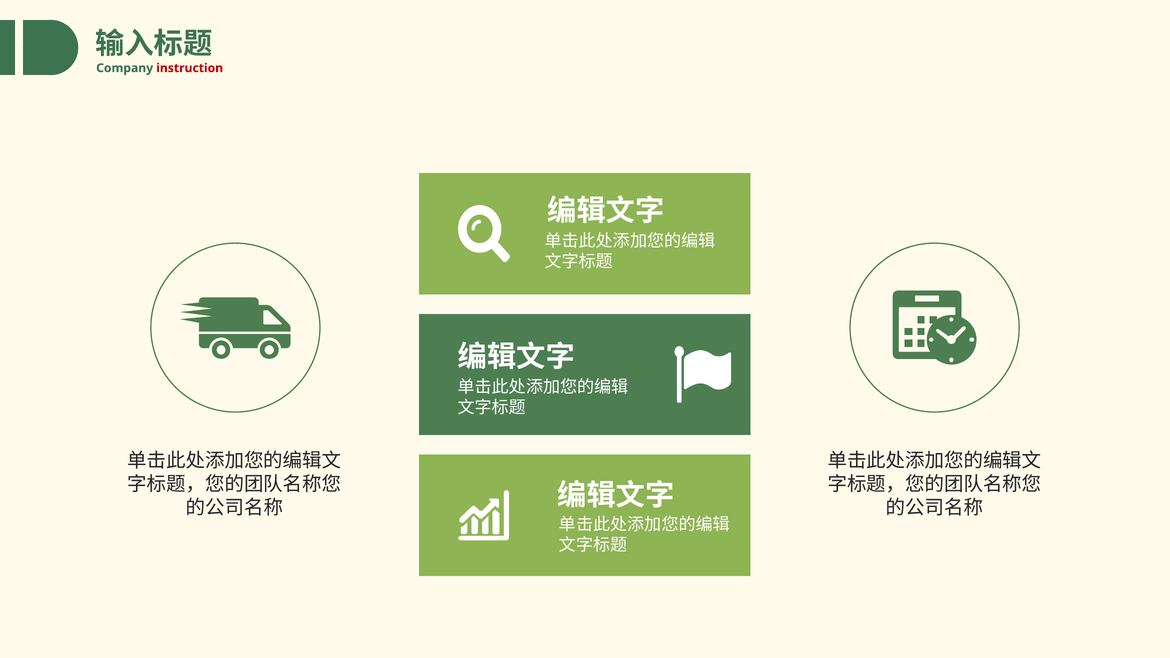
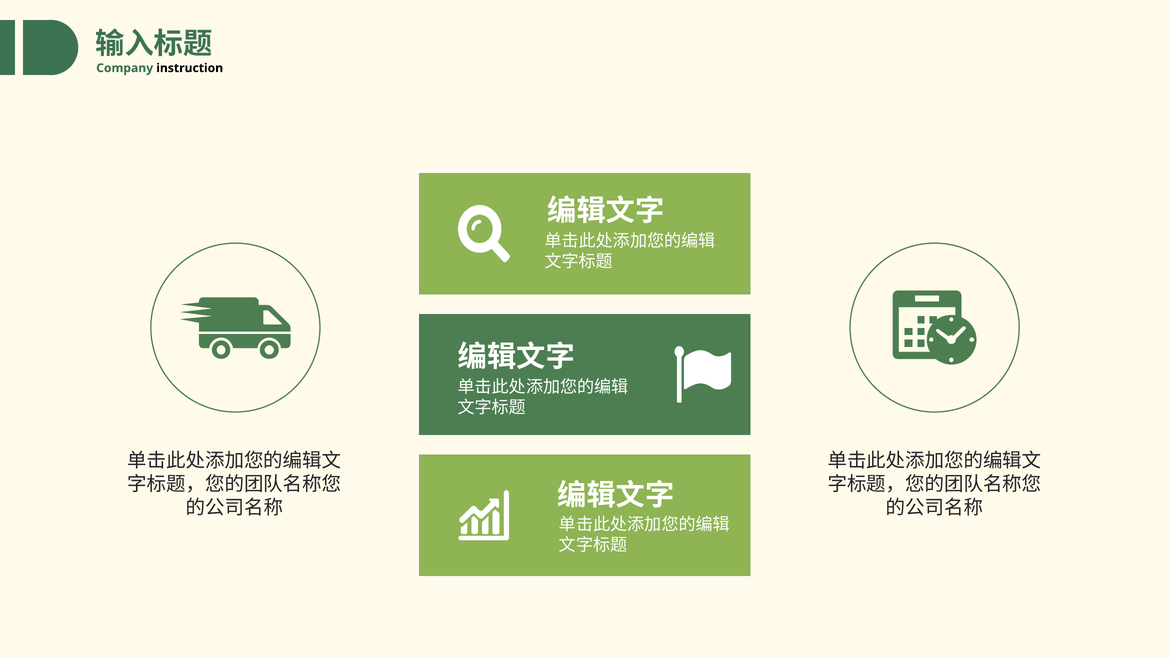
instruction colour: red -> black (190, 68)
